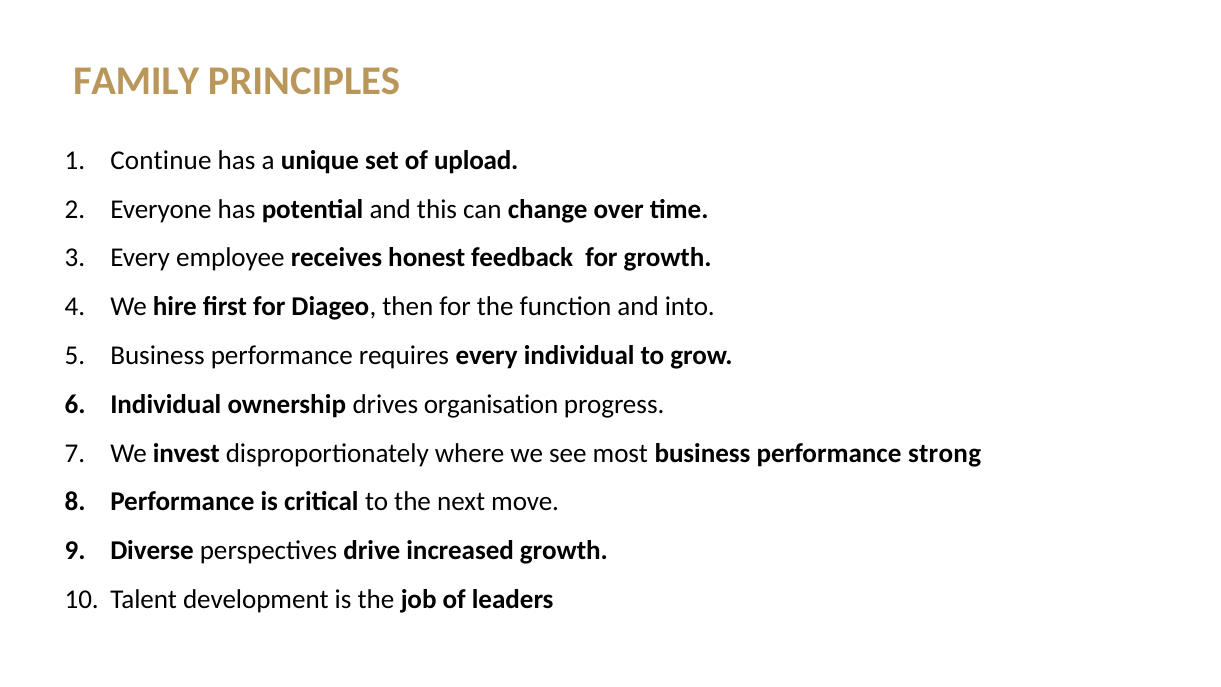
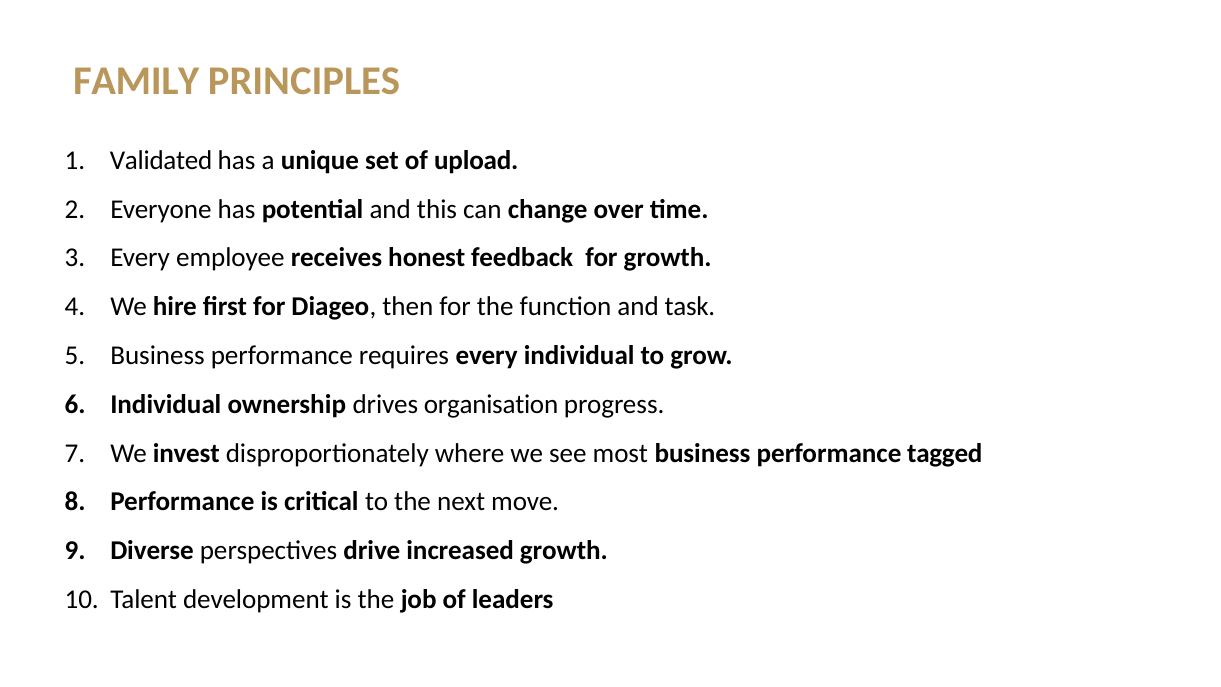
Continue: Continue -> Validated (161, 160)
into: into -> task (690, 307)
strong: strong -> tagged (945, 453)
